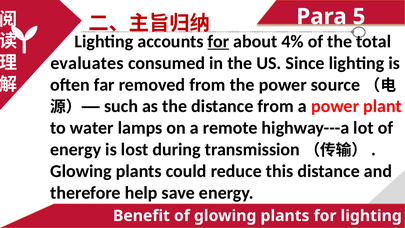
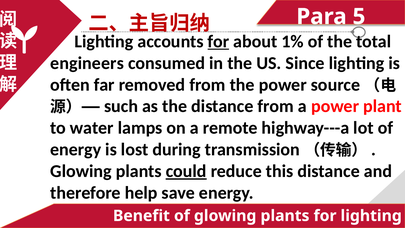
4%: 4% -> 1% (293, 41)
evaluates: evaluates -> engineers (87, 63)
could underline: none -> present (186, 171)
